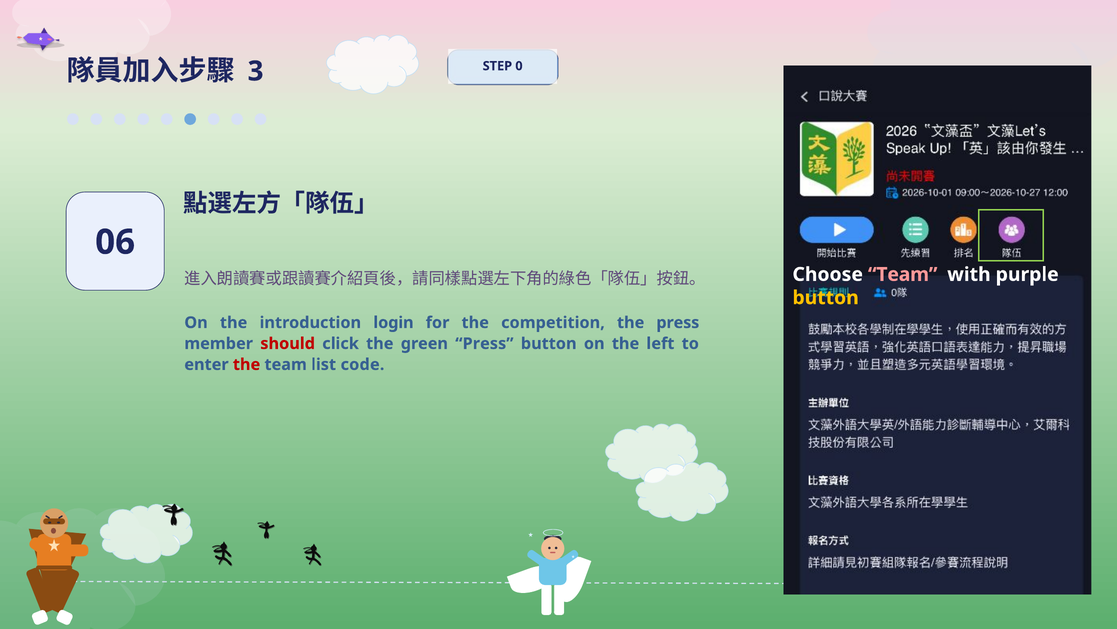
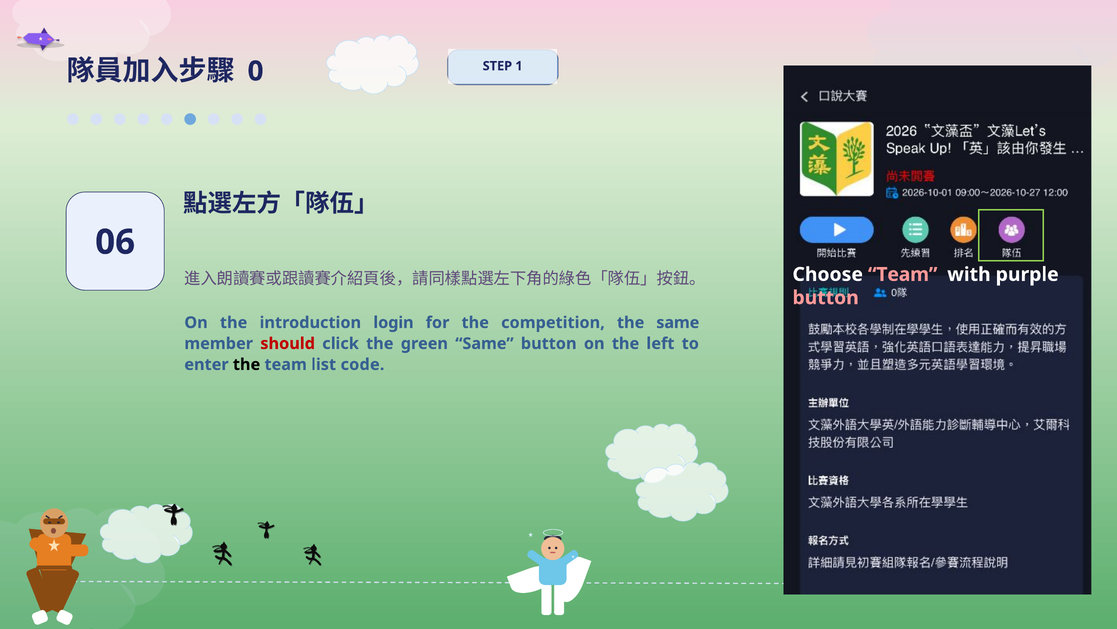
3: 3 -> 0 (256, 71)
0: 0 -> 1 (519, 66)
button colour: yellow -> pink (826, 297)
the press: press -> same (678, 322)
green Press: Press -> Same (484, 343)
the colour: red -> black (247, 364)
